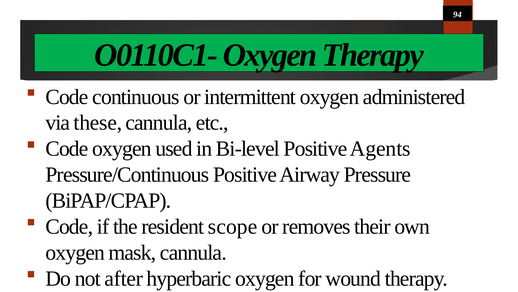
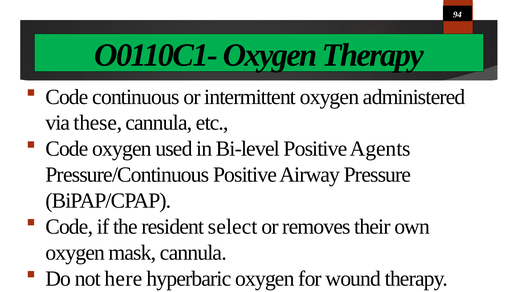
scope: scope -> select (233, 226)
after: after -> here (123, 278)
